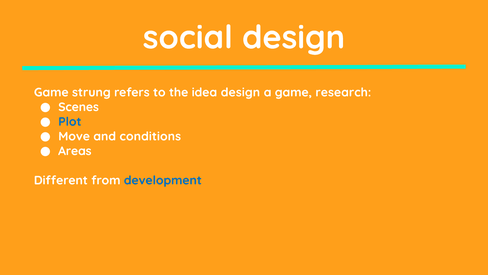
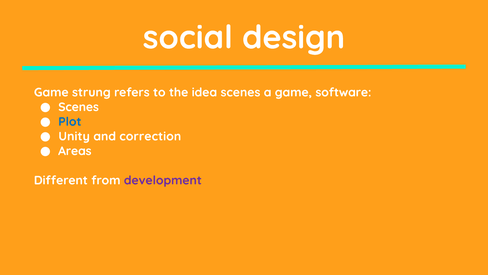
idea design: design -> scenes (240, 92)
research: research -> software (343, 92)
Move: Move -> Unity (74, 136)
conditions: conditions -> correction (150, 136)
development colour: blue -> purple (163, 180)
